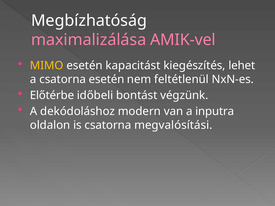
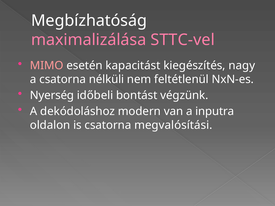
AMIK-vel: AMIK-vel -> STTC-vel (183, 40)
MIMO colour: yellow -> pink (47, 66)
lehet: lehet -> nagy (242, 66)
csatorna esetén: esetén -> nélküli (107, 79)
Előtérbe: Előtérbe -> Nyerség (52, 95)
